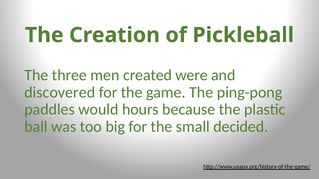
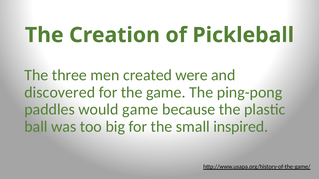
would hours: hours -> game (140, 110)
decided: decided -> inspired (241, 127)
